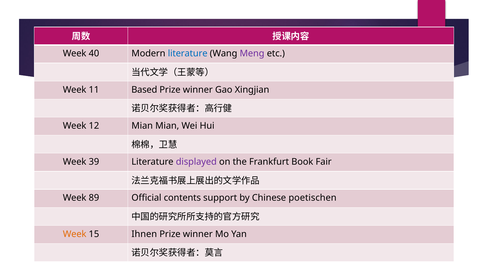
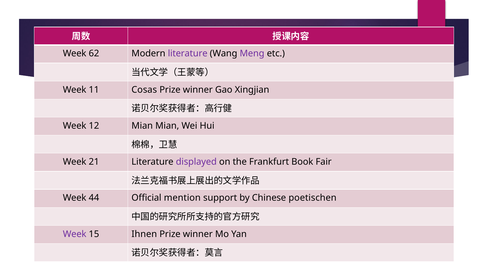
40: 40 -> 62 (94, 53)
literature colour: blue -> purple (188, 53)
Based: Based -> Cosas (144, 90)
39: 39 -> 21 (94, 162)
89: 89 -> 44 (94, 198)
contents: contents -> mention (182, 198)
Week colour: orange -> purple (75, 234)
